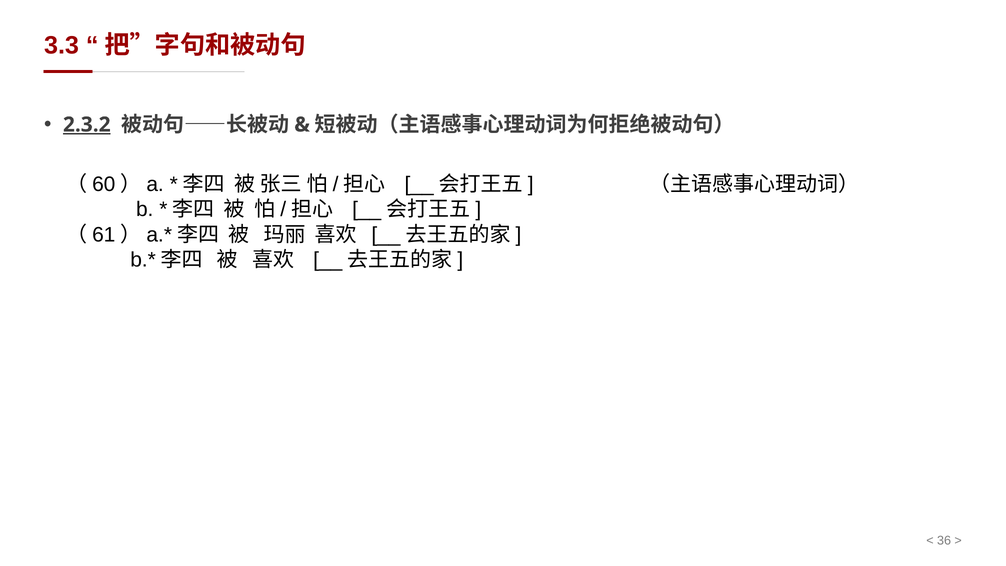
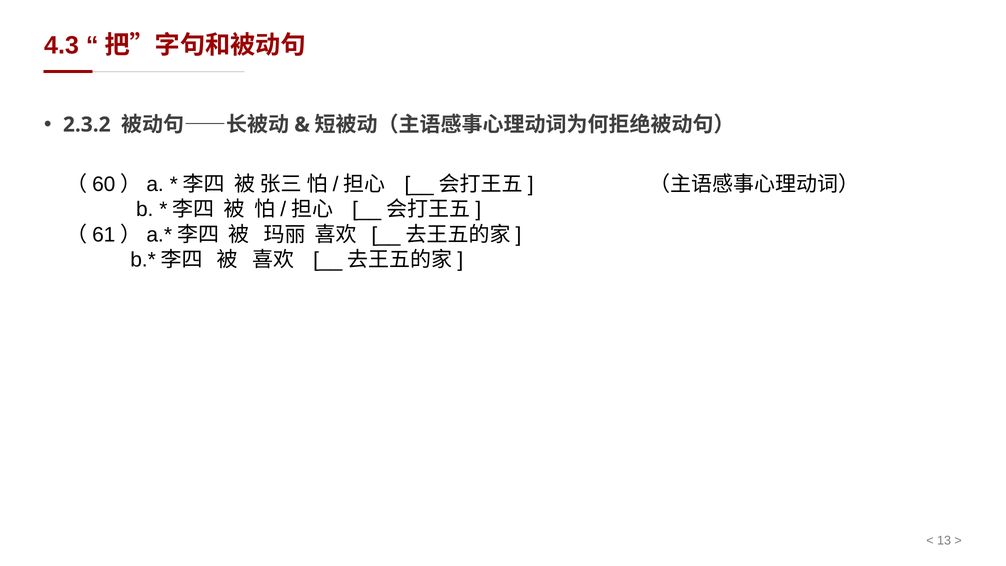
3.3: 3.3 -> 4.3 (62, 45)
2.3.2 underline: present -> none (87, 125)
36: 36 -> 13 (944, 541)
